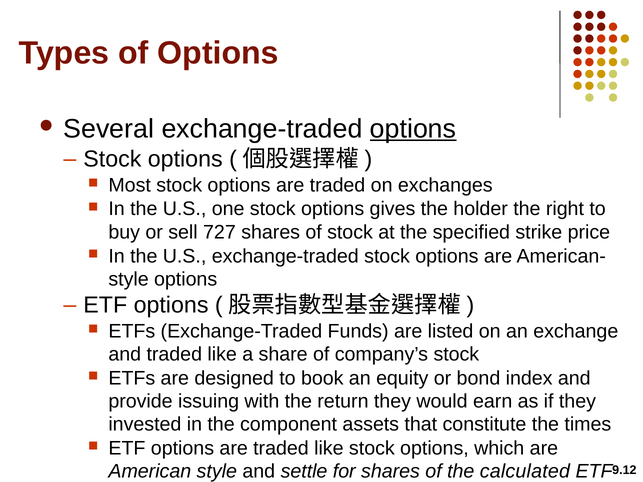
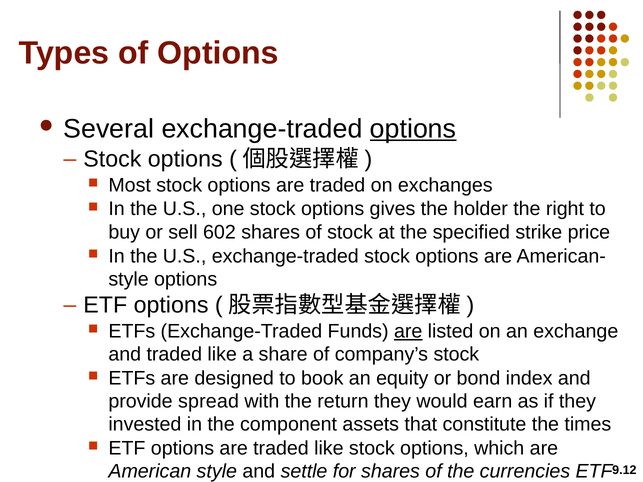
727: 727 -> 602 (219, 232)
are underline: none -> present (408, 331)
issuing: issuing -> spread (209, 402)
calculated: calculated -> currencies (525, 472)
